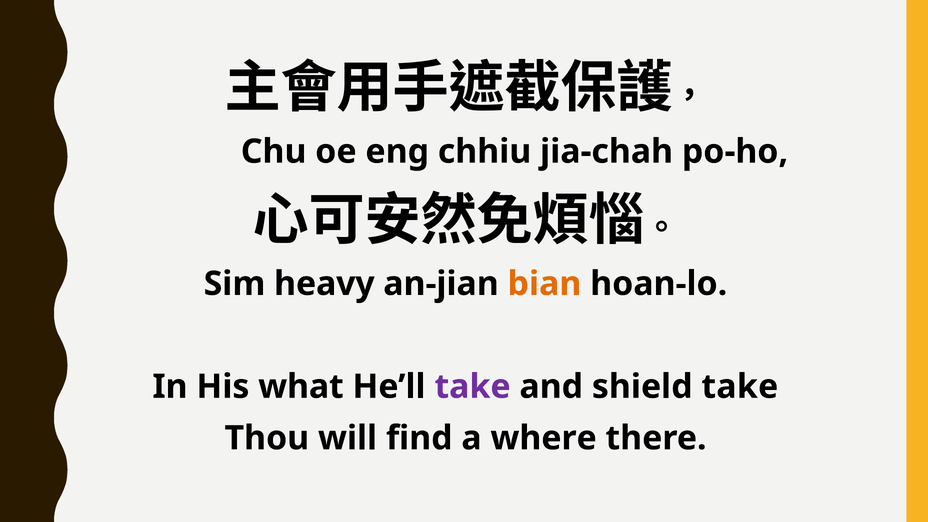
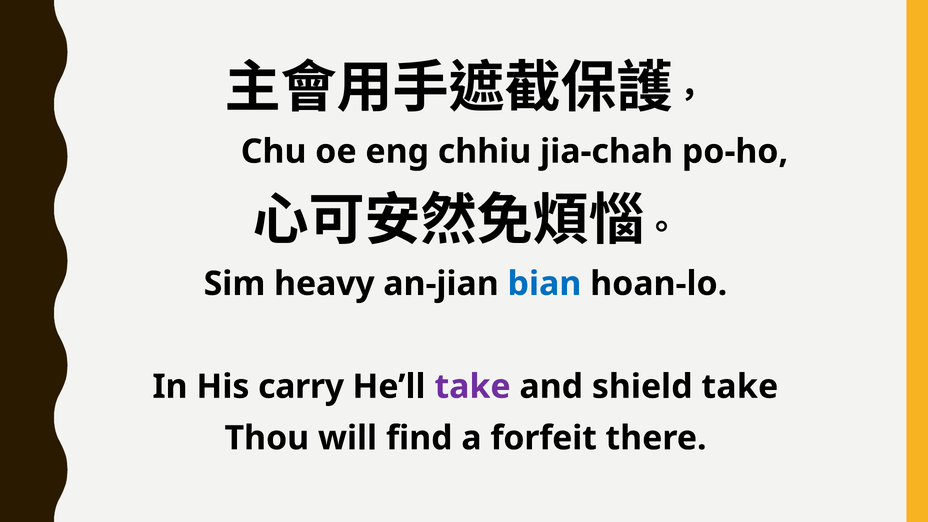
bian colour: orange -> blue (544, 284)
what: what -> carry (301, 387)
where: where -> forfeit (544, 438)
